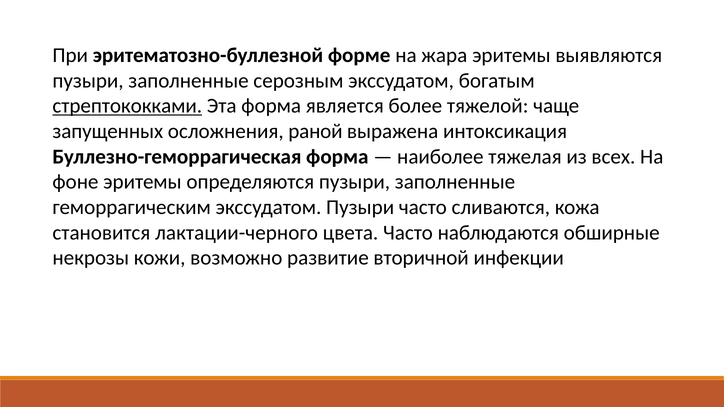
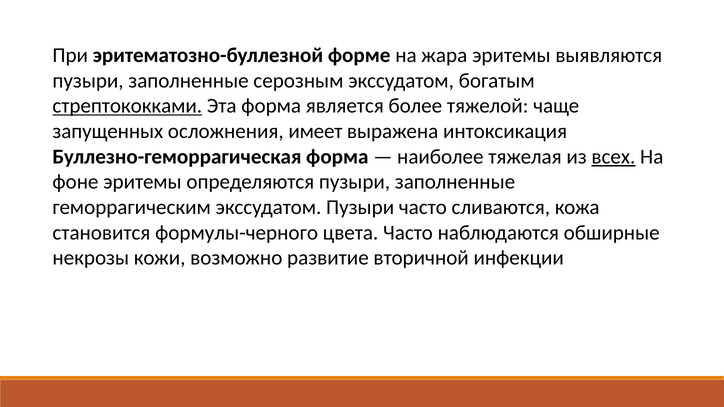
раной: раной -> имеет (315, 131)
всех underline: none -> present (613, 157)
лактации-черного: лактации-черного -> формулы-черного (237, 233)
